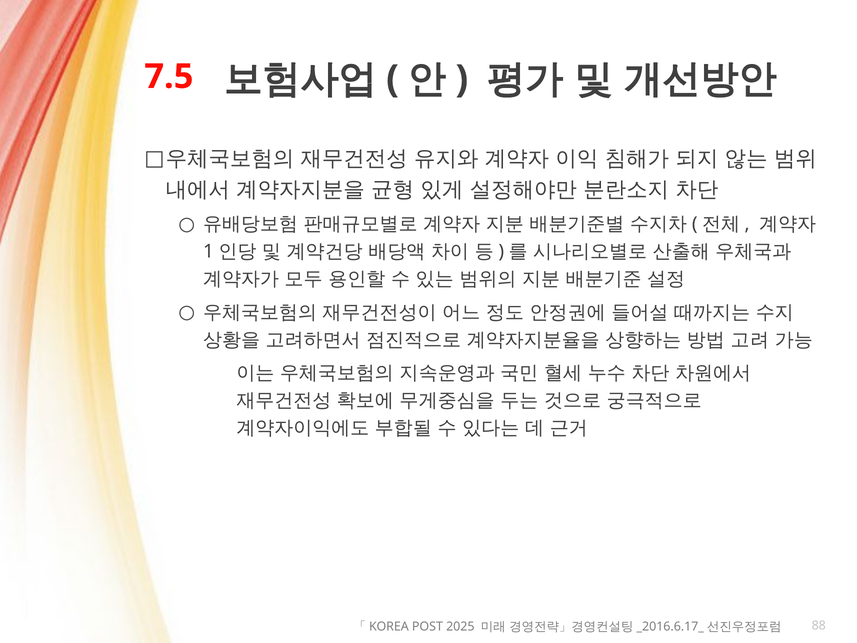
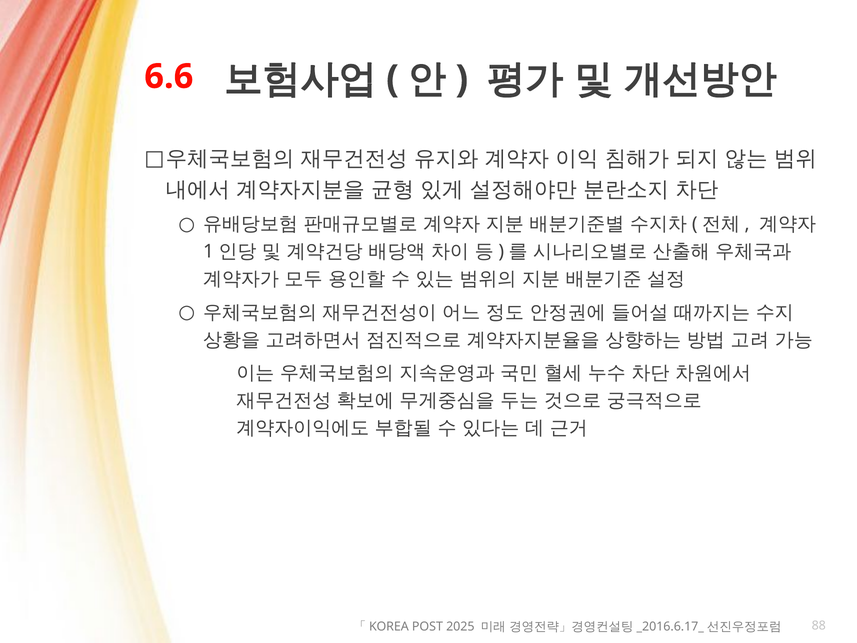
7.5: 7.5 -> 6.6 (169, 77)
